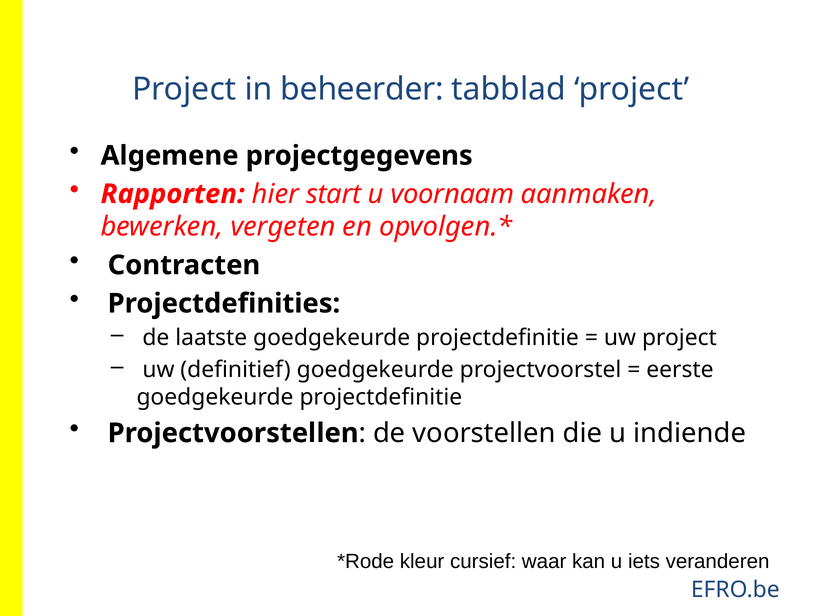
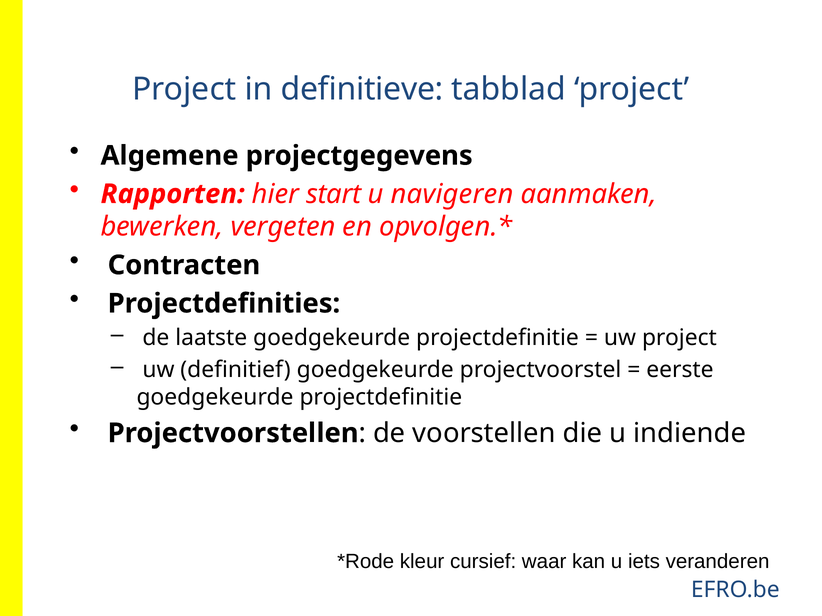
beheerder: beheerder -> definitieve (362, 90)
voornaam: voornaam -> navigeren (452, 194)
